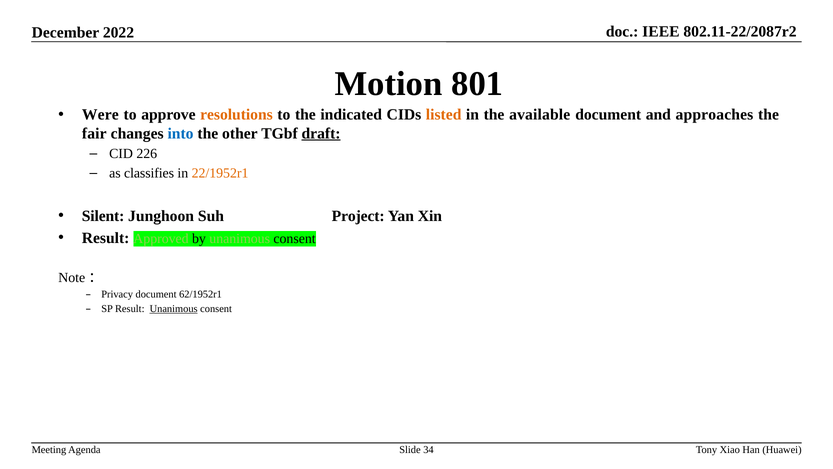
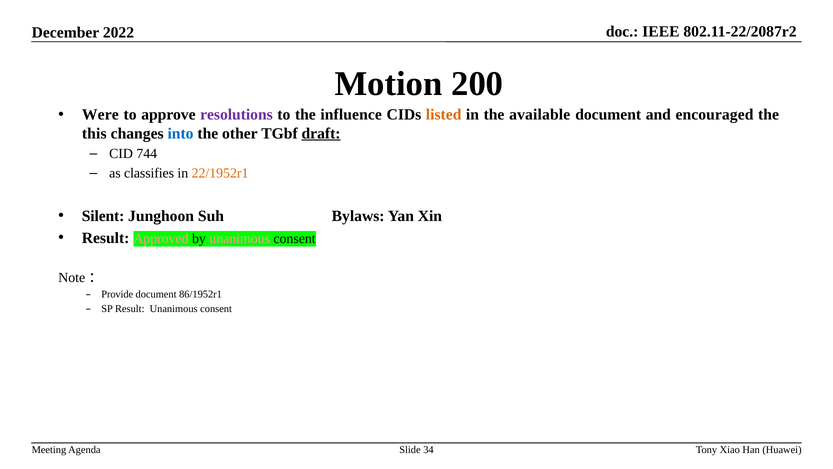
801: 801 -> 200 (477, 84)
resolutions colour: orange -> purple (236, 115)
indicated: indicated -> influence (351, 115)
approaches: approaches -> encouraged (714, 115)
fair: fair -> this (94, 133)
226: 226 -> 744 (147, 154)
Project: Project -> Bylaws (358, 216)
Approved colour: light green -> pink (161, 238)
unanimous colour: light green -> pink (240, 238)
Privacy: Privacy -> Provide (117, 294)
62/1952r1: 62/1952r1 -> 86/1952r1 (201, 294)
Unanimous underline: present -> none (174, 309)
